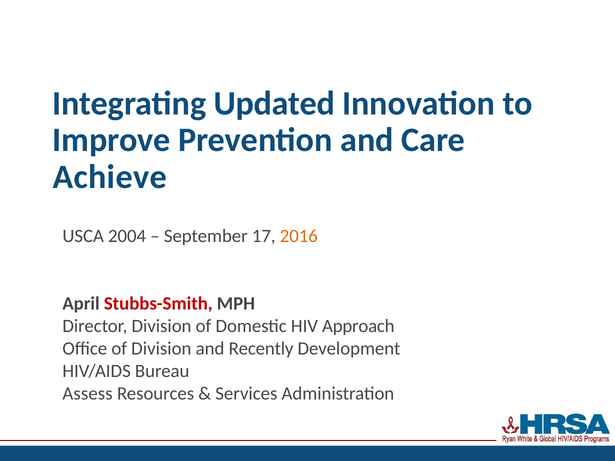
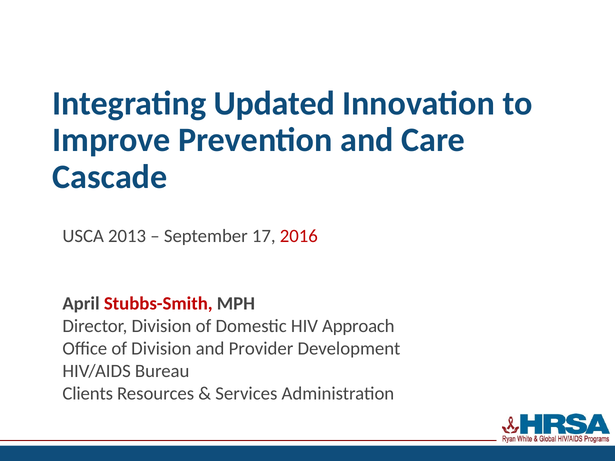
Achieve: Achieve -> Cascade (110, 177)
2004: 2004 -> 2013 (127, 236)
2016 colour: orange -> red (299, 236)
Recently: Recently -> Provider (261, 349)
Assess: Assess -> Clients (88, 394)
